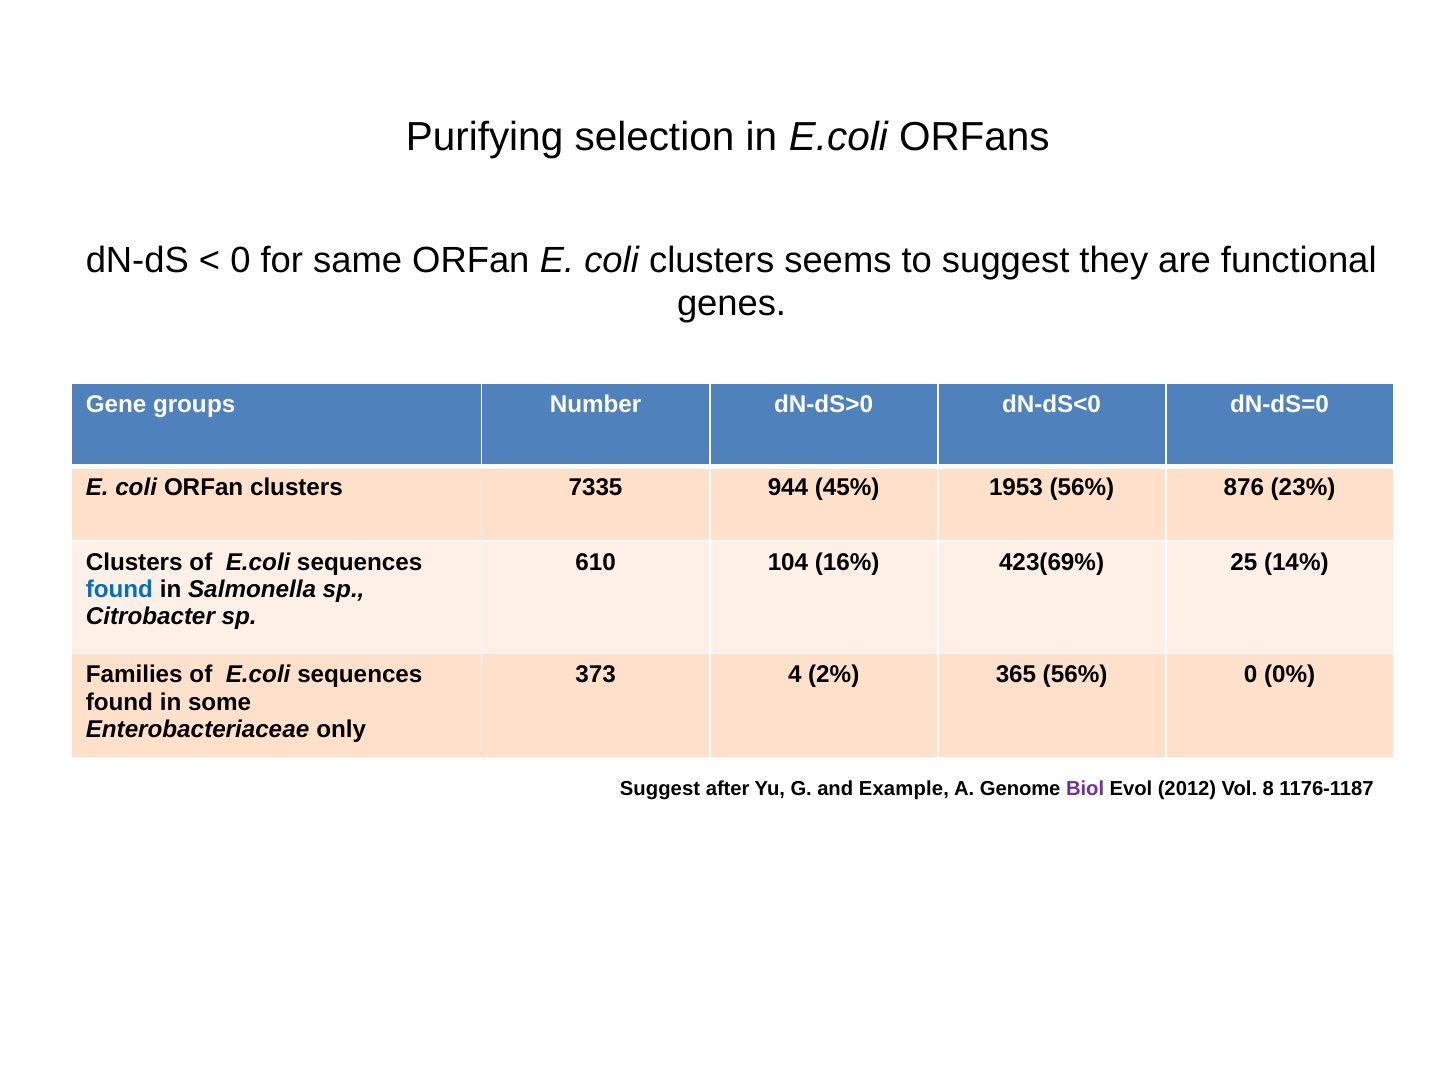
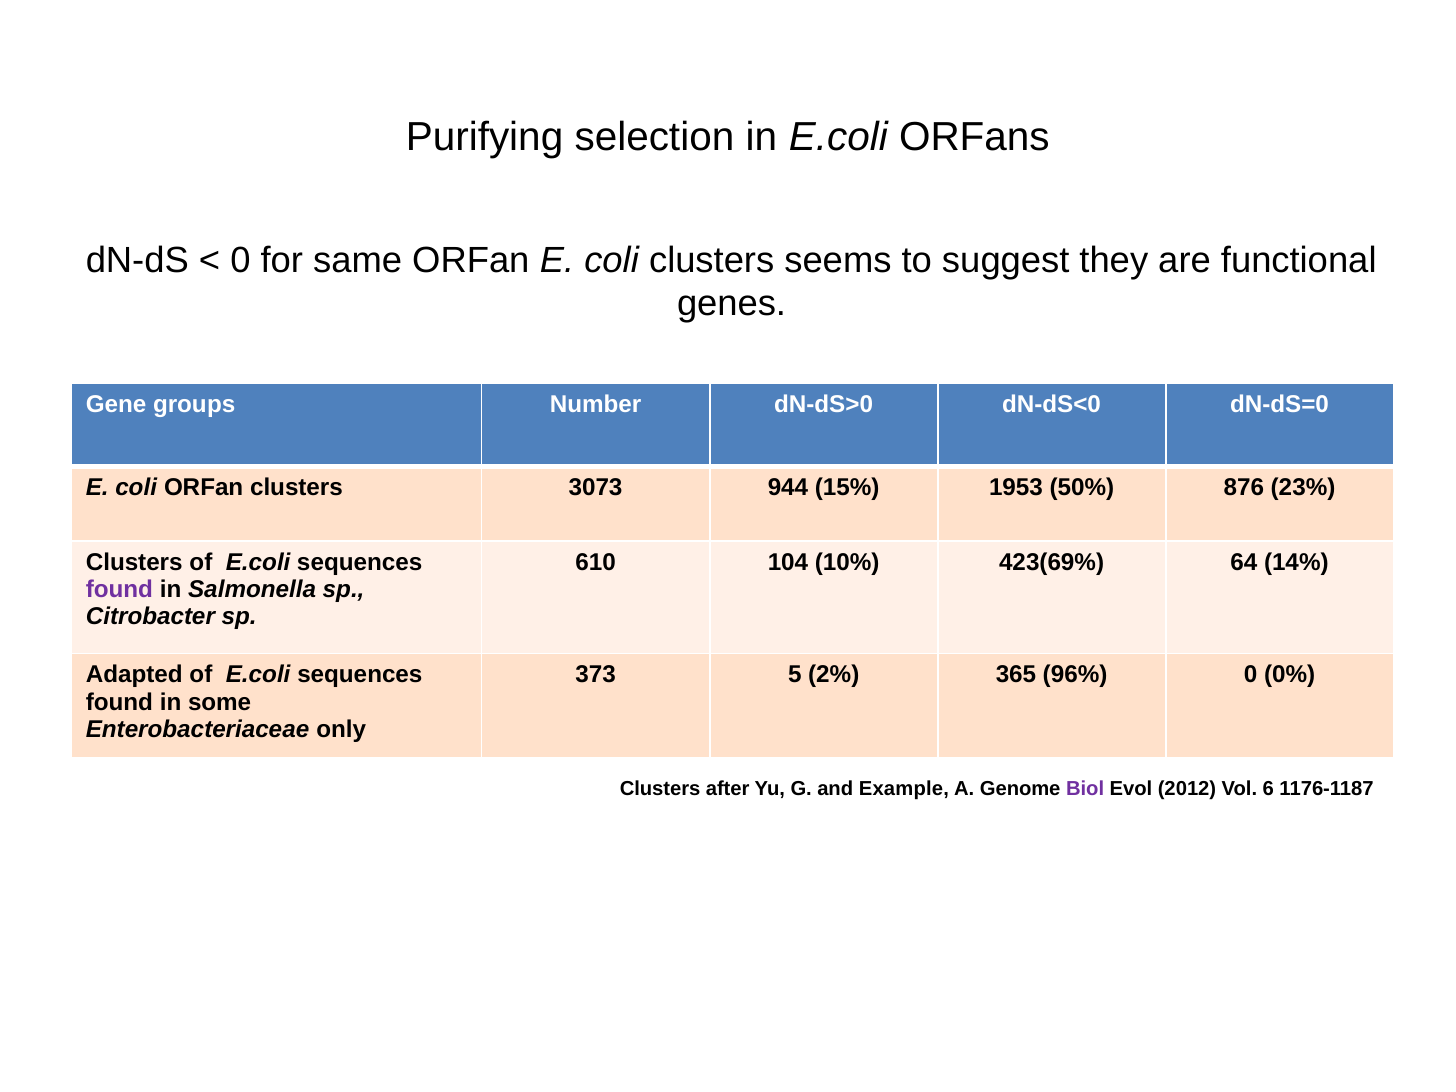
7335: 7335 -> 3073 (596, 488)
45%: 45% -> 15% (847, 488)
1953 56%: 56% -> 50% (1082, 488)
16%: 16% -> 10% (847, 562)
25: 25 -> 64 (1244, 562)
found colour: blue -> purple (119, 589)
Families: Families -> Adapted (134, 675)
4: 4 -> 5 (795, 675)
365 56%: 56% -> 96% (1075, 675)
Suggest: Suggest -> Clusters (660, 789)
8: 8 -> 6 (1268, 789)
